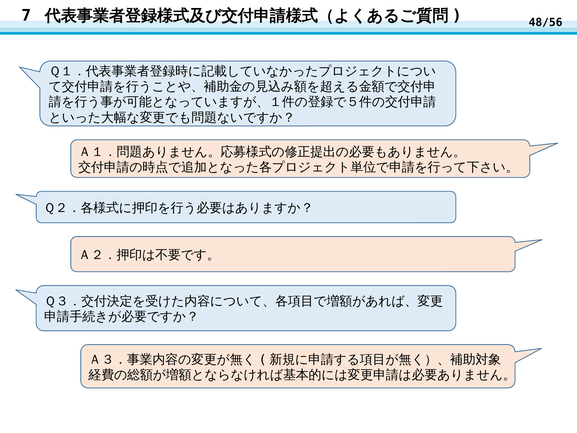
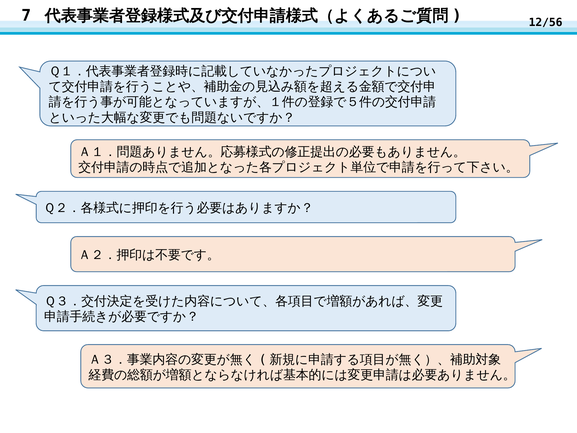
48/56: 48/56 -> 12/56 (546, 22)
